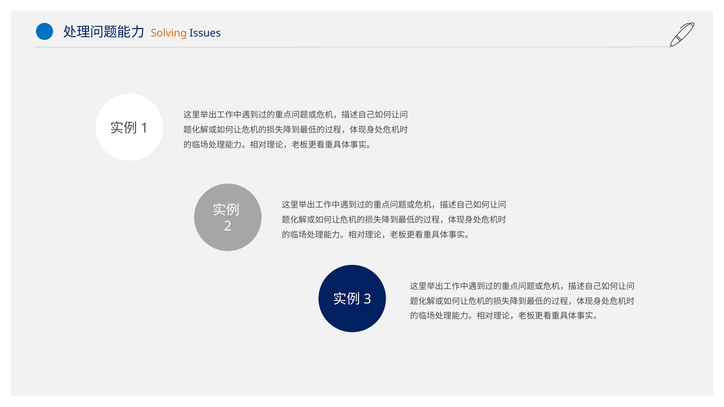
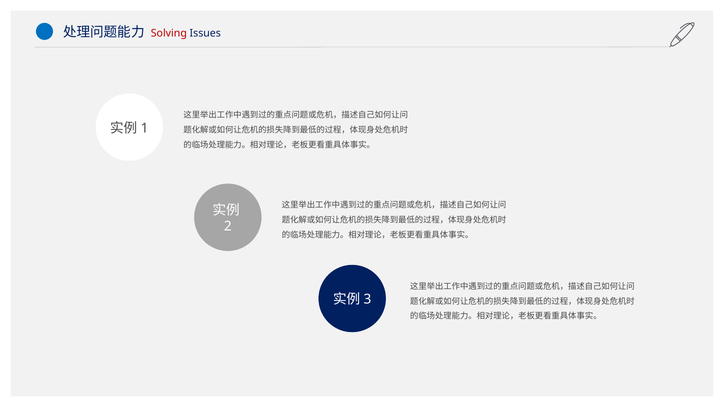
Solving colour: orange -> red (169, 33)
